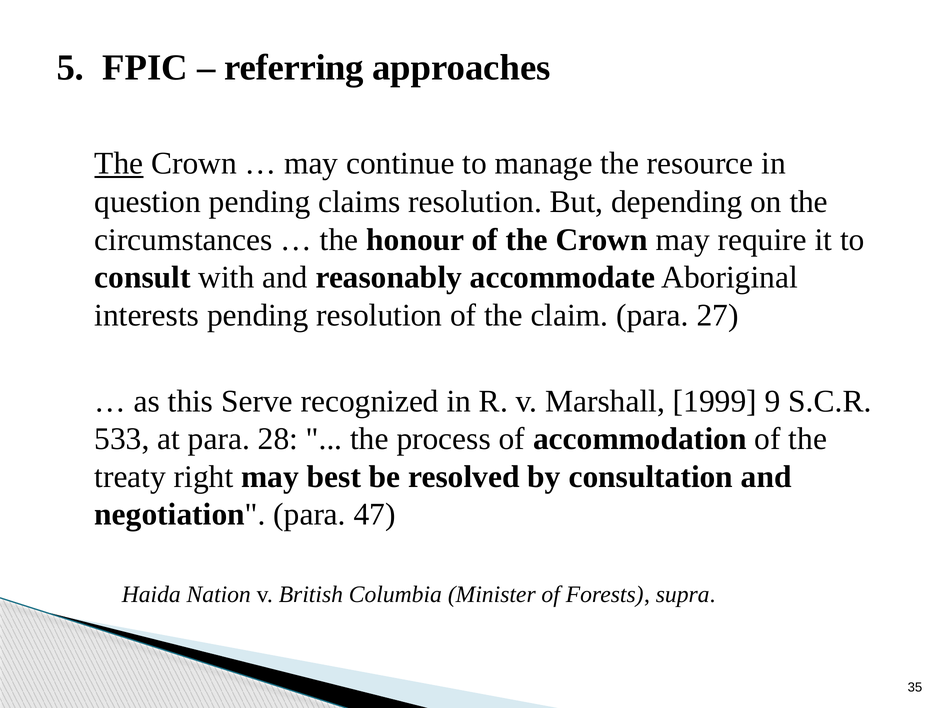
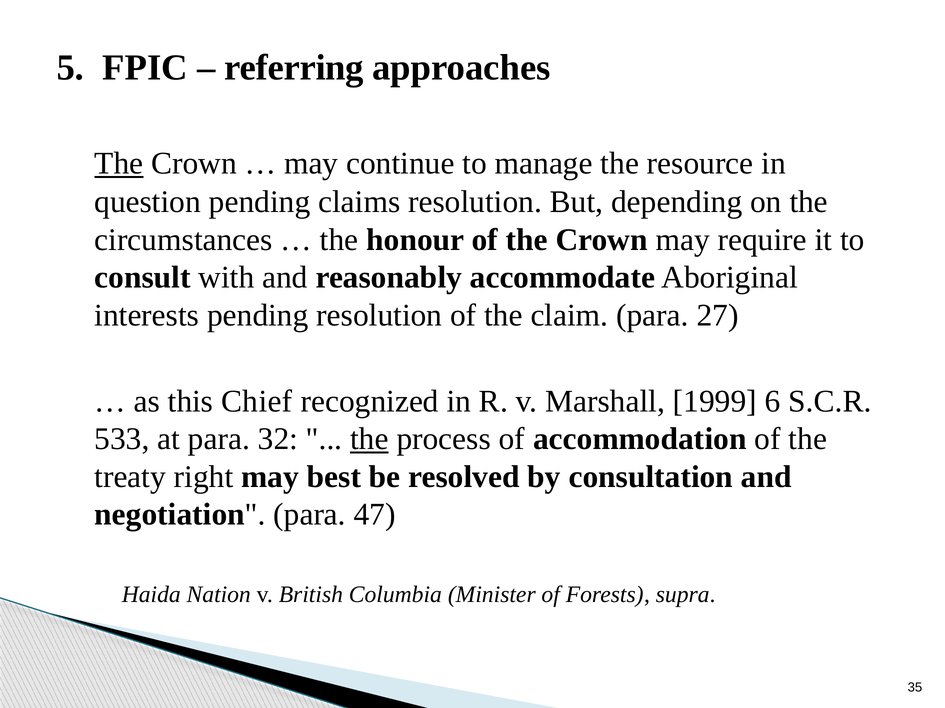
Serve: Serve -> Chief (257, 402)
9: 9 -> 6 (773, 402)
28: 28 -> 32 (278, 439)
the underline: none -> present (369, 439)
